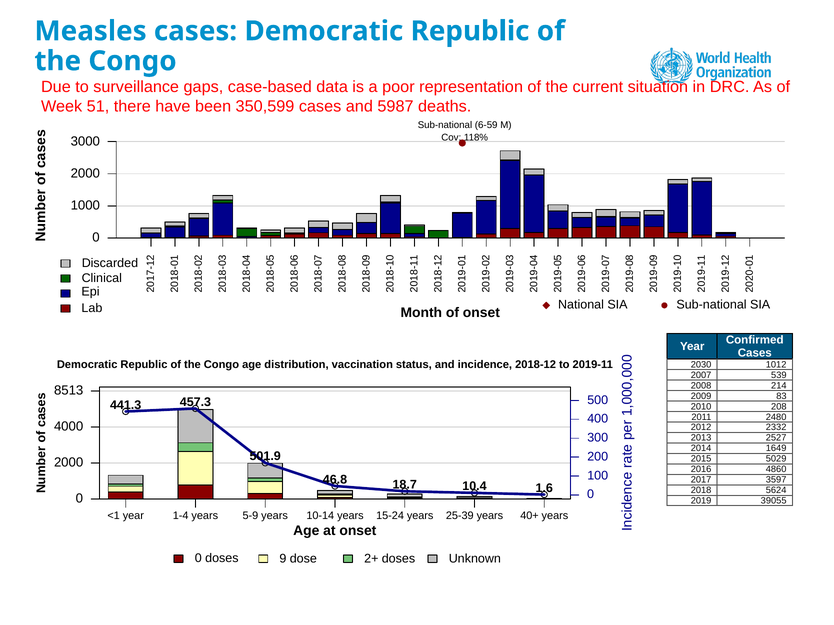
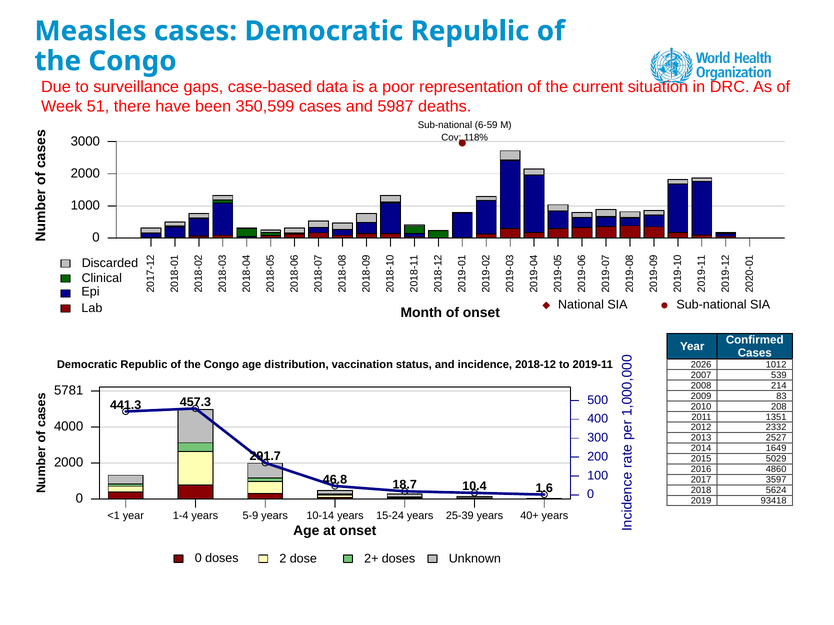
2030: 2030 -> 2026 (701, 365)
8513: 8513 -> 5781 (69, 391)
2480: 2480 -> 1351 (776, 417)
501.9: 501.9 -> 291.7 (265, 457)
39055: 39055 -> 93418 (774, 501)
doses 9: 9 -> 2 (283, 559)
